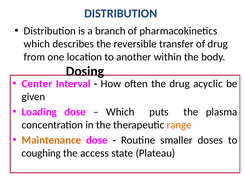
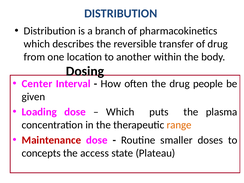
acyclic: acyclic -> people (208, 84)
Maintenance colour: orange -> red (51, 140)
coughing: coughing -> concepts (41, 153)
